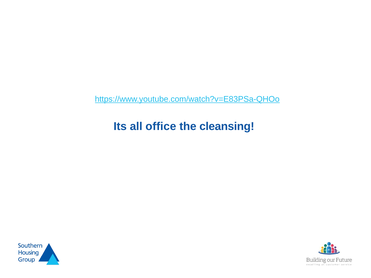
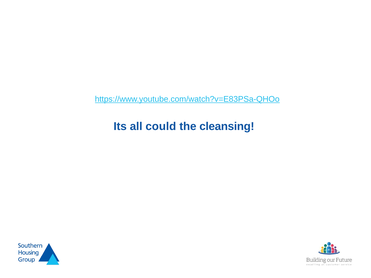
office: office -> could (161, 126)
